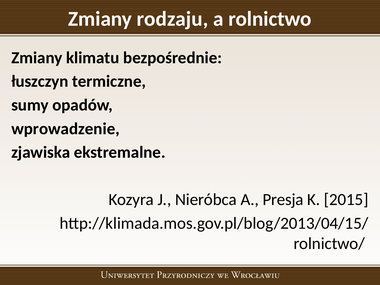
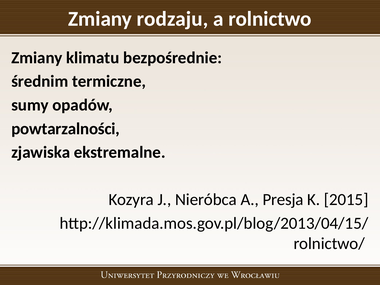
łuszczyn: łuszczyn -> średnim (40, 81)
wprowadzenie: wprowadzenie -> powtarzalności (66, 129)
